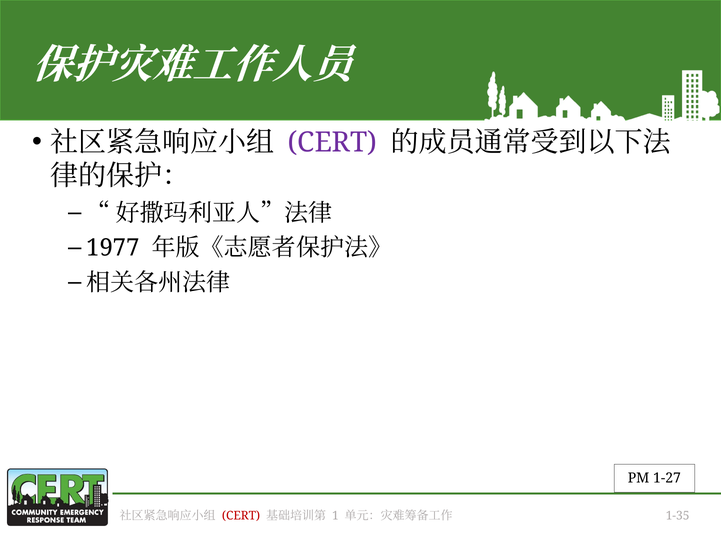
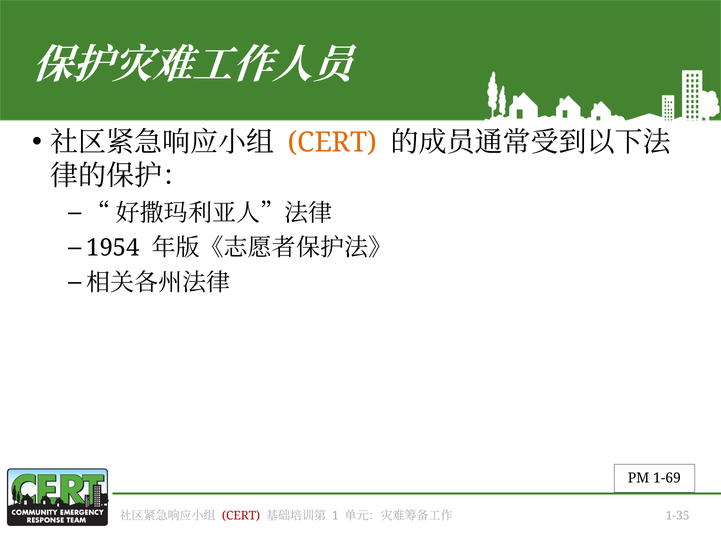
CERT colour: purple -> orange (332, 142)
1977: 1977 -> 1954 (113, 248)
1-27: 1-27 -> 1-69 (667, 478)
